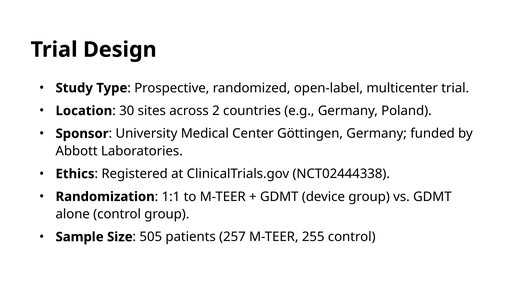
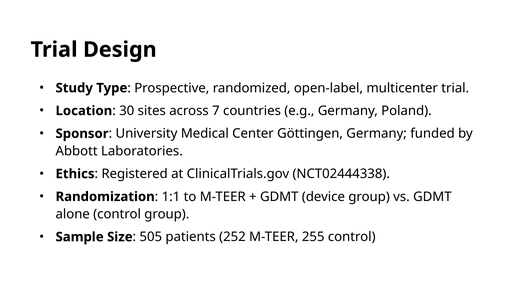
2: 2 -> 7 (216, 111)
257: 257 -> 252 (232, 237)
